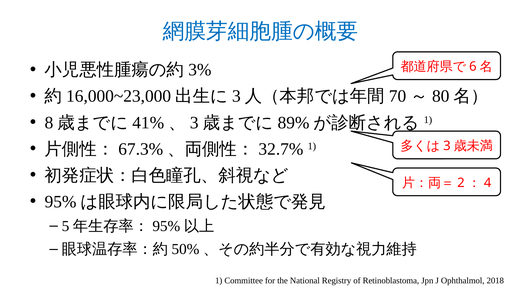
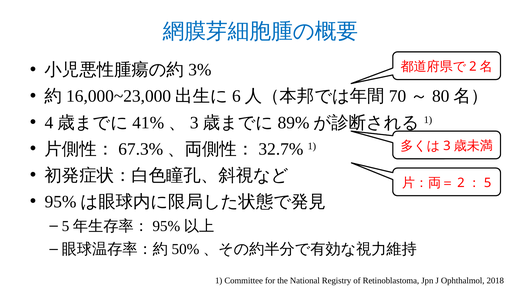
6: 6 -> 2 (473, 67)
3: 3 -> 6 (236, 96)
8: 8 -> 4 (49, 123)
4: 4 -> 5 (488, 183)
